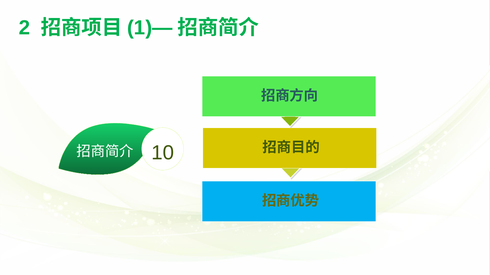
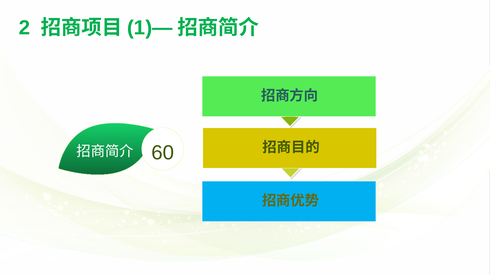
10: 10 -> 60 (163, 153)
